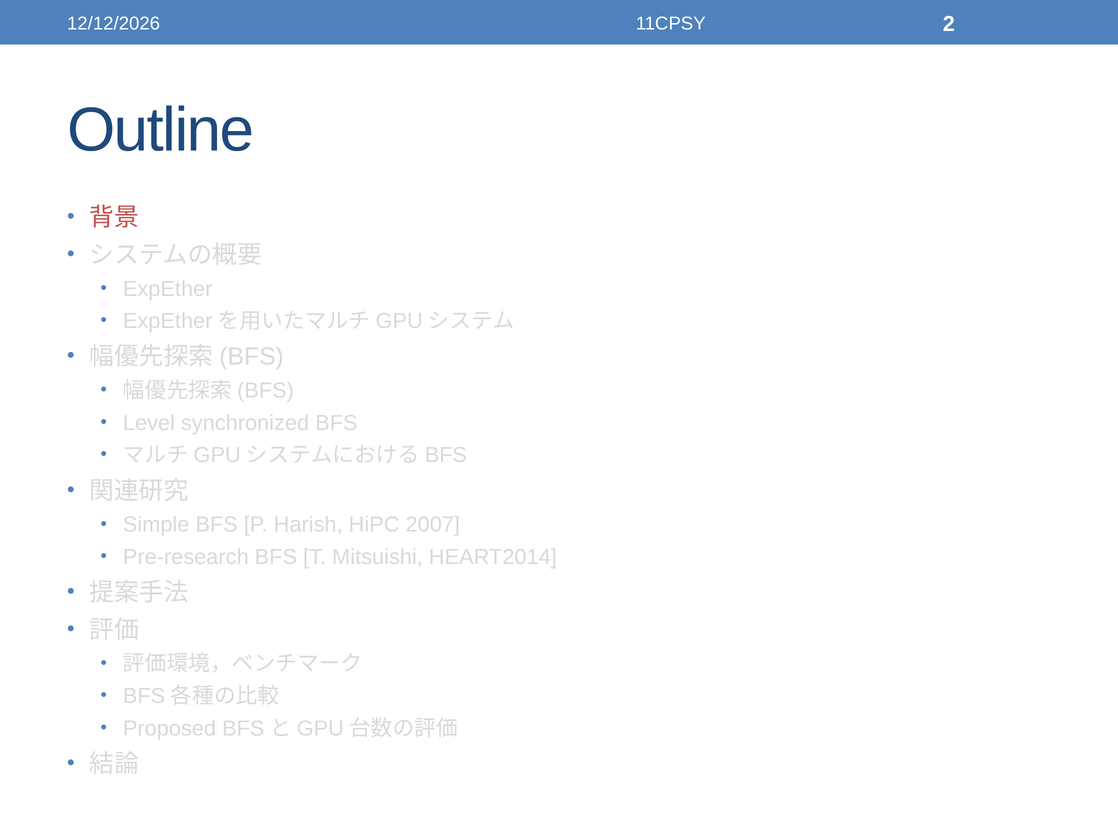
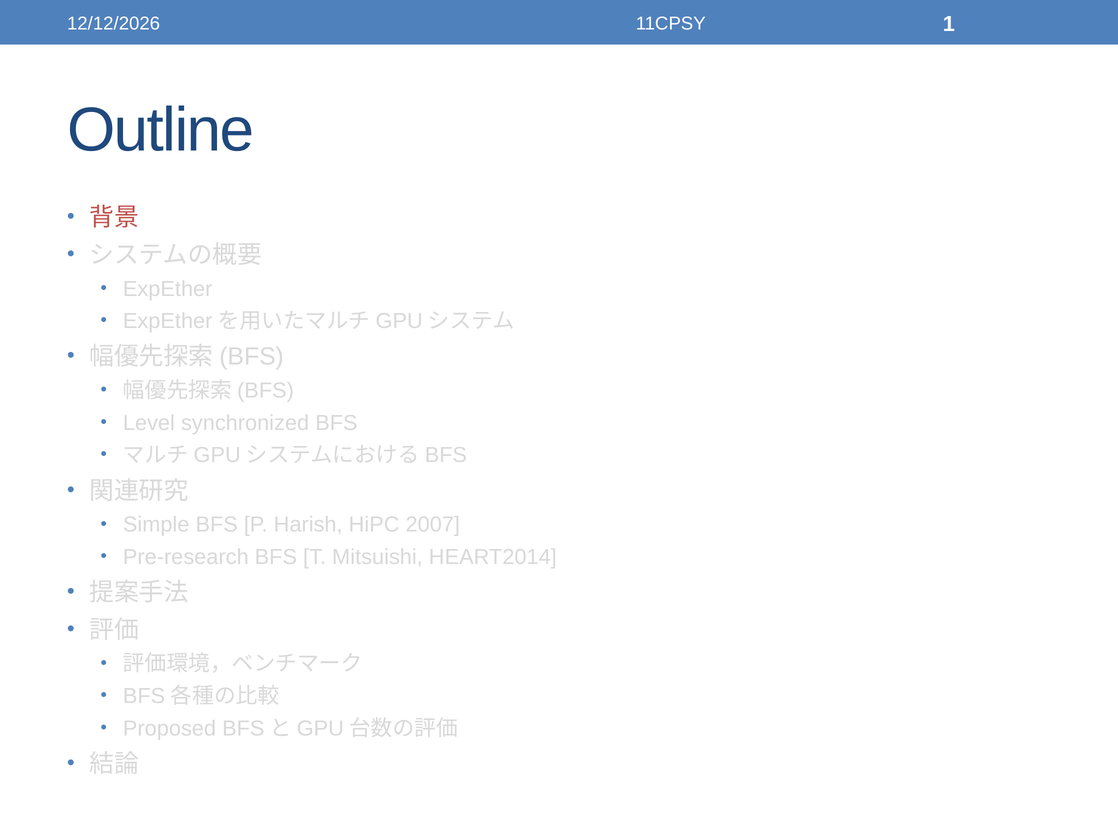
2: 2 -> 1 (949, 24)
